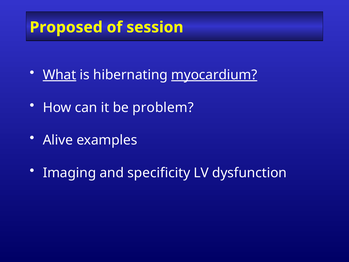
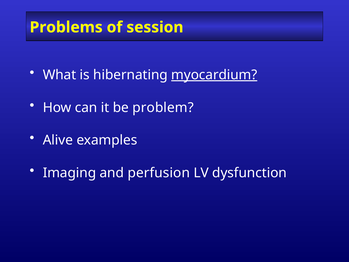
Proposed: Proposed -> Problems (66, 27)
What underline: present -> none (59, 75)
specificity: specificity -> perfusion (159, 173)
